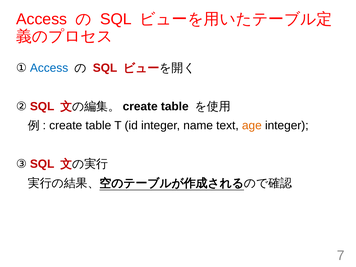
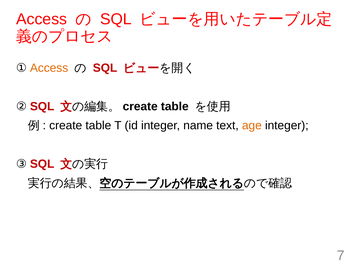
Access colour: blue -> orange (49, 68)
